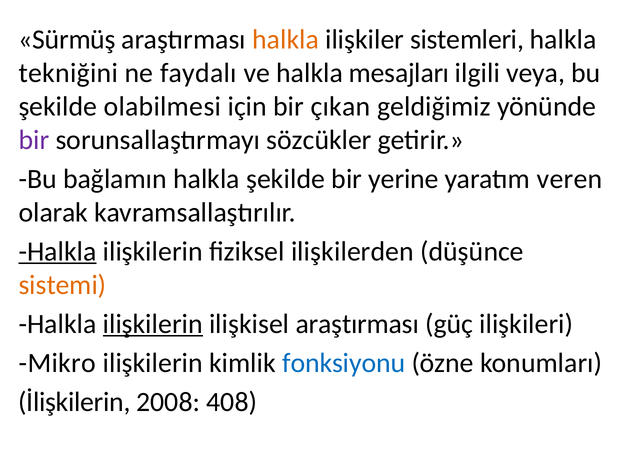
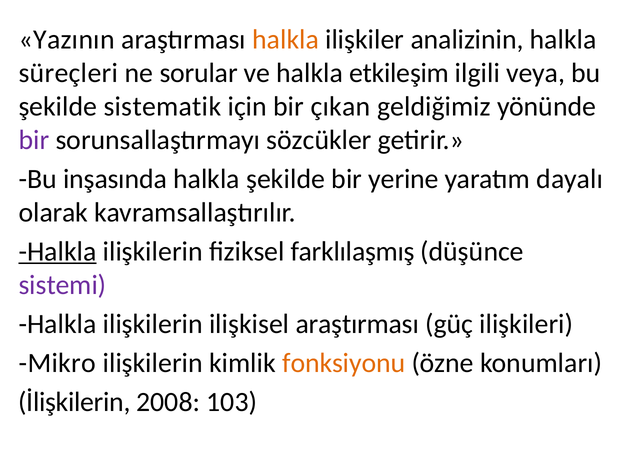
Sürmüş: Sürmüş -> Yazının (67, 40)
sistemleri: sistemleri -> analizinin (467, 40)
tekniğini: tekniğini -> süreçleri (68, 73)
faydalı: faydalı -> sorular (199, 73)
mesajları: mesajları -> etkileşim (399, 73)
olabilmesi: olabilmesi -> sistematik (162, 106)
bağlamın: bağlamın -> inşasında (115, 179)
veren: veren -> dayalı (570, 179)
ilişkilerden: ilişkilerden -> farklılaşmış (353, 251)
sistemi colour: orange -> purple (62, 285)
ilişkilerin underline: present -> none (153, 323)
fonksiyonu colour: blue -> orange (344, 362)
408: 408 -> 103 (232, 401)
